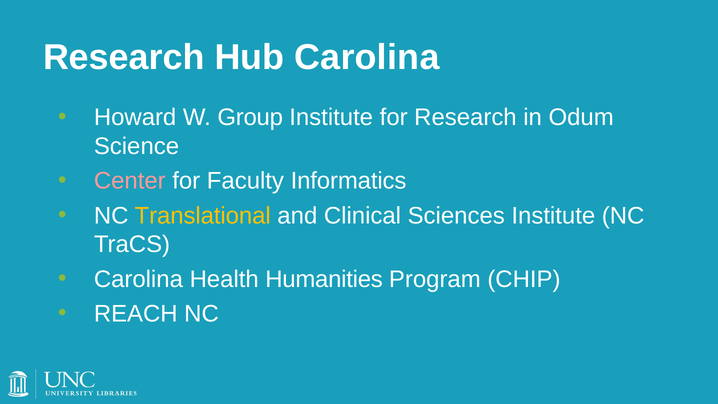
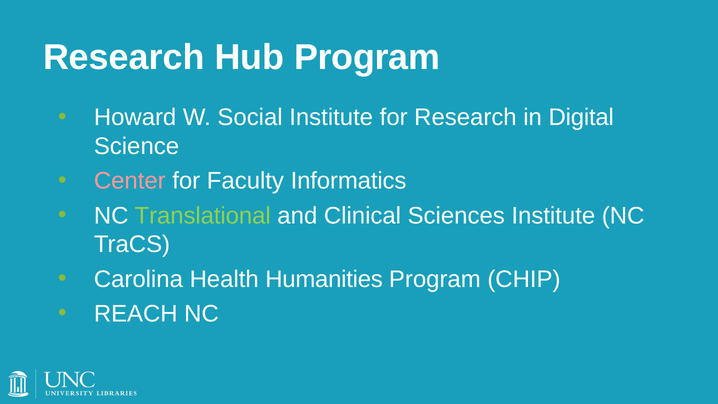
Hub Carolina: Carolina -> Program (367, 57)
Group: Group -> Social (250, 117)
Odum: Odum -> Digital (581, 117)
Translational colour: yellow -> light green (203, 216)
